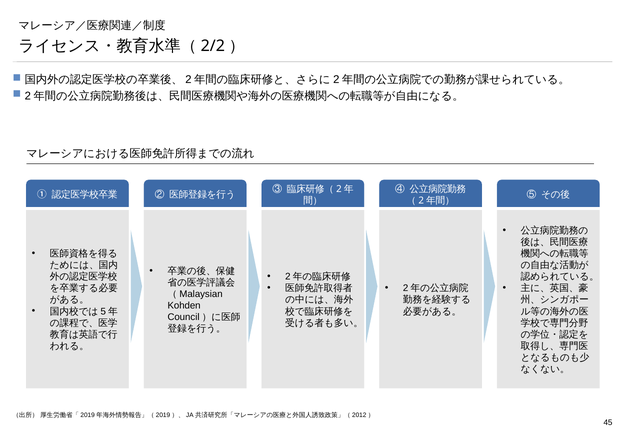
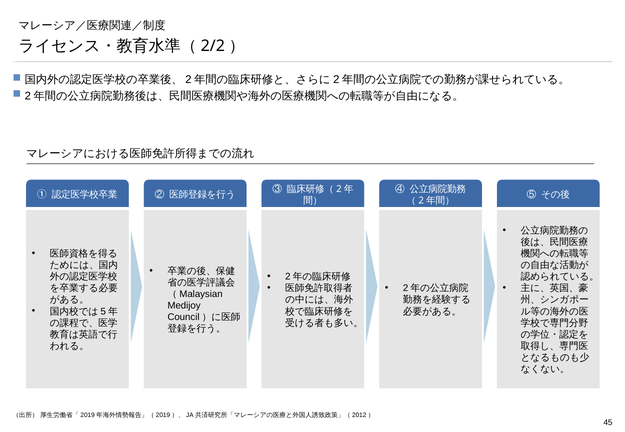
Kohden: Kohden -> Medijoy (184, 306)
